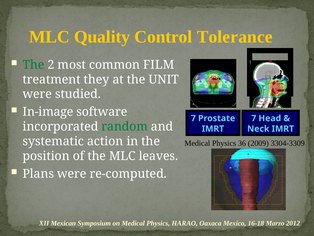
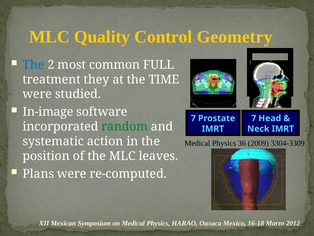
Tolerance: Tolerance -> Geometry (235, 37)
The colour: green -> blue (34, 65)
FILM: FILM -> FULL (159, 65)
UNIT: UNIT -> TIME (164, 79)
